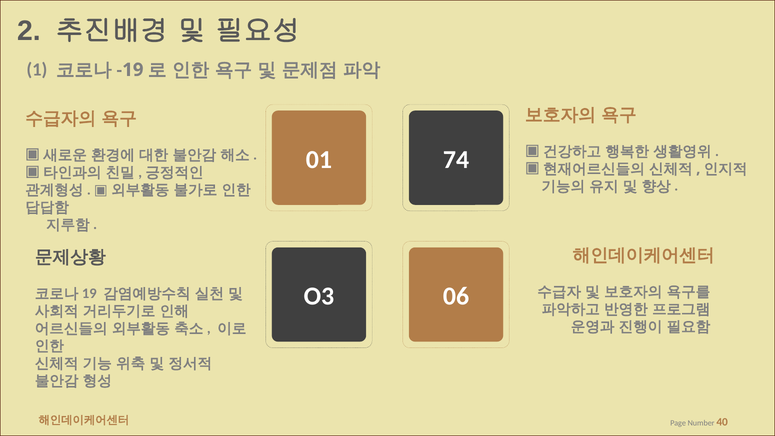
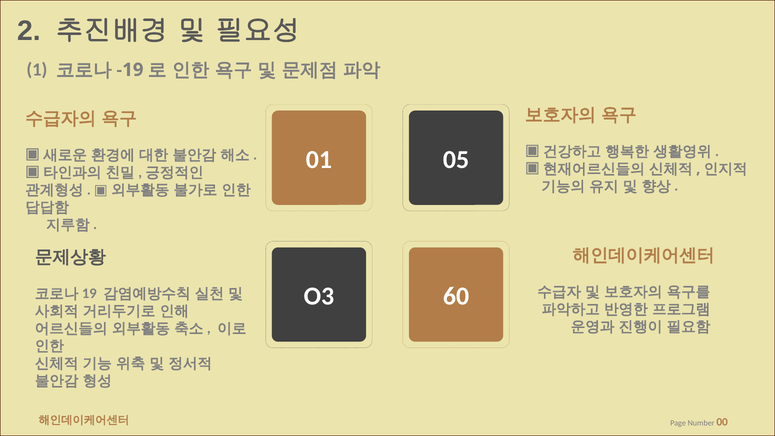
74: 74 -> 05 (456, 160)
06: 06 -> 60 (456, 296)
40: 40 -> 00 (722, 422)
